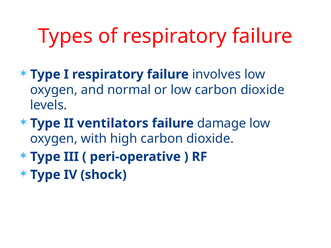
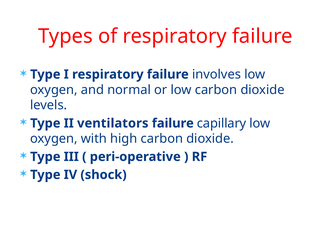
damage: damage -> capillary (222, 123)
